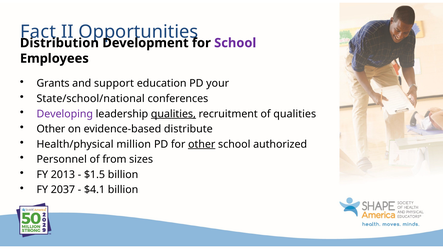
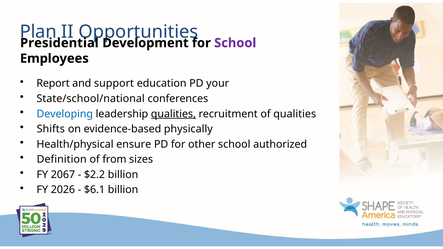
Fact: Fact -> Plan (38, 32)
Distribution: Distribution -> Presidential (59, 43)
Grants: Grants -> Report (53, 84)
Developing colour: purple -> blue (65, 114)
Other: Other -> Shifts (51, 129)
distribute: distribute -> physically (188, 129)
million: million -> ensure (134, 144)
other underline: present -> none (202, 144)
Personnel: Personnel -> Definition (62, 160)
2013: 2013 -> 2067 (63, 175)
$1.5: $1.5 -> $2.2 (95, 175)
2037: 2037 -> 2026 (63, 190)
$4.1: $4.1 -> $6.1 (95, 190)
